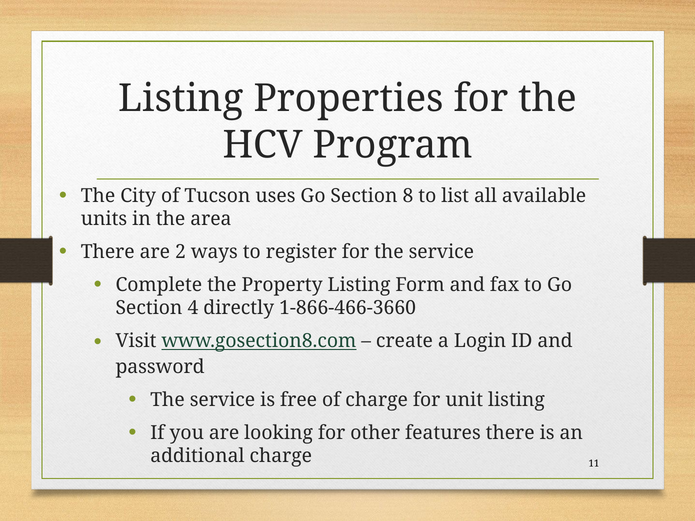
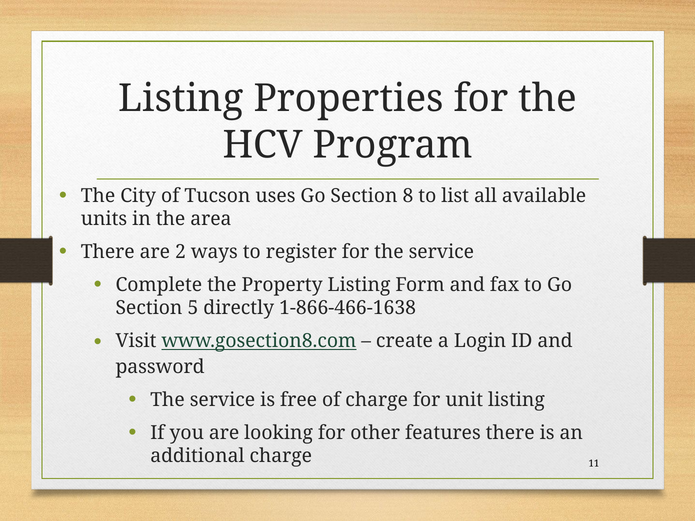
4: 4 -> 5 (193, 308)
1-866-466-3660: 1-866-466-3660 -> 1-866-466-1638 (348, 308)
